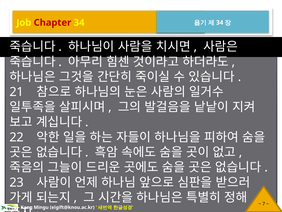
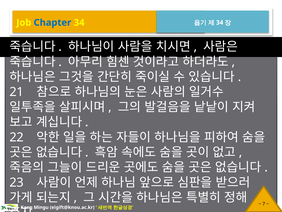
Chapter colour: red -> blue (52, 23)
